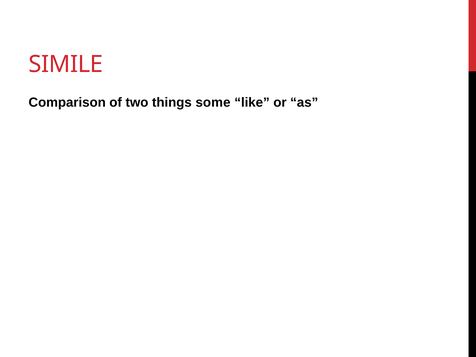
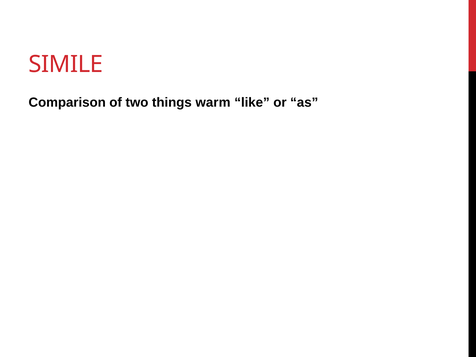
some: some -> warm (213, 102)
